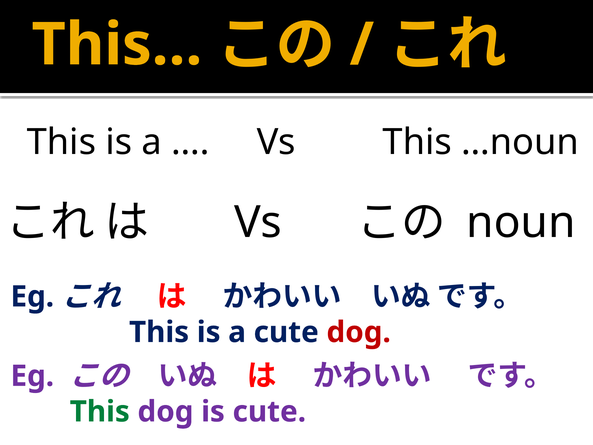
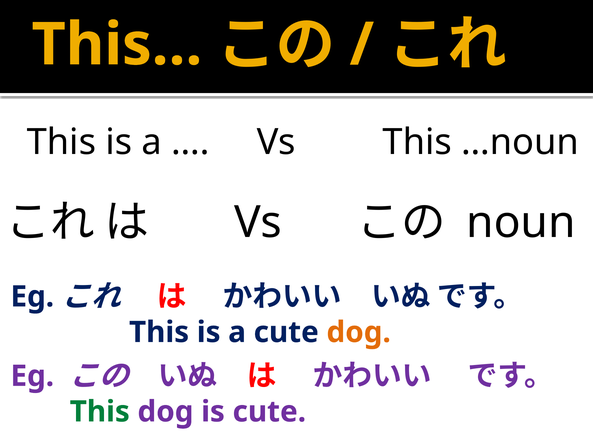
dog colour: red -> orange (359, 332)
